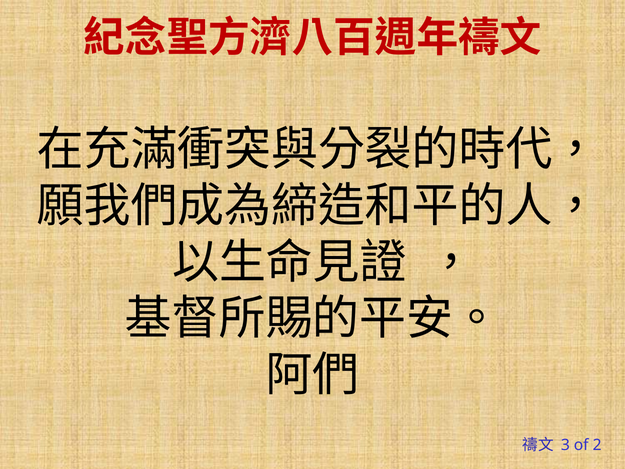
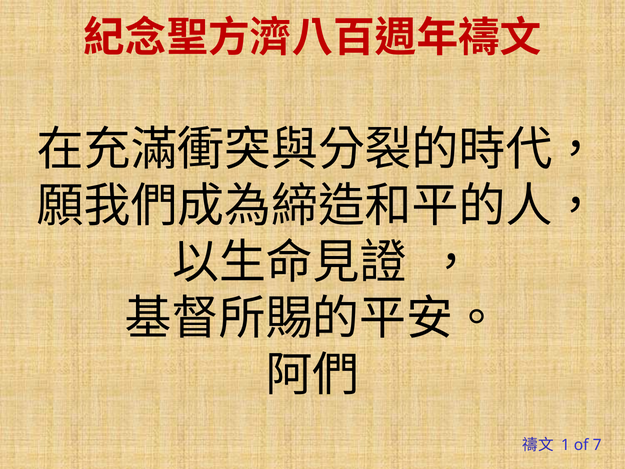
3: 3 -> 1 (565, 445)
2: 2 -> 7 (597, 445)
